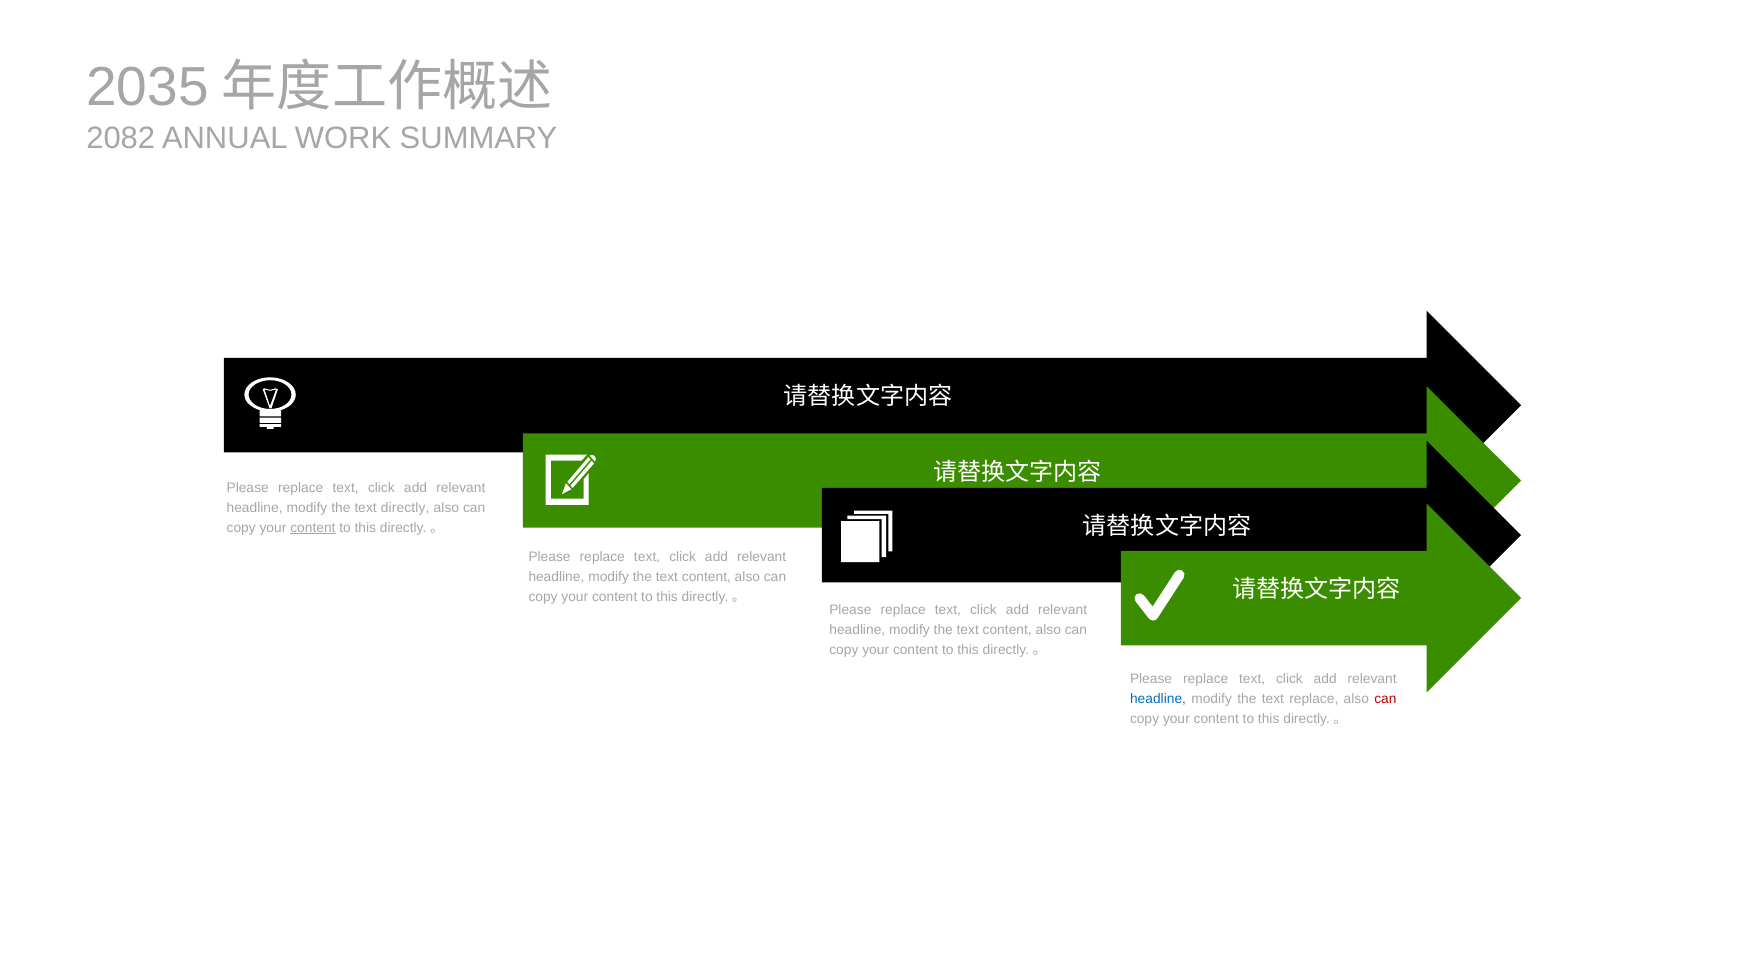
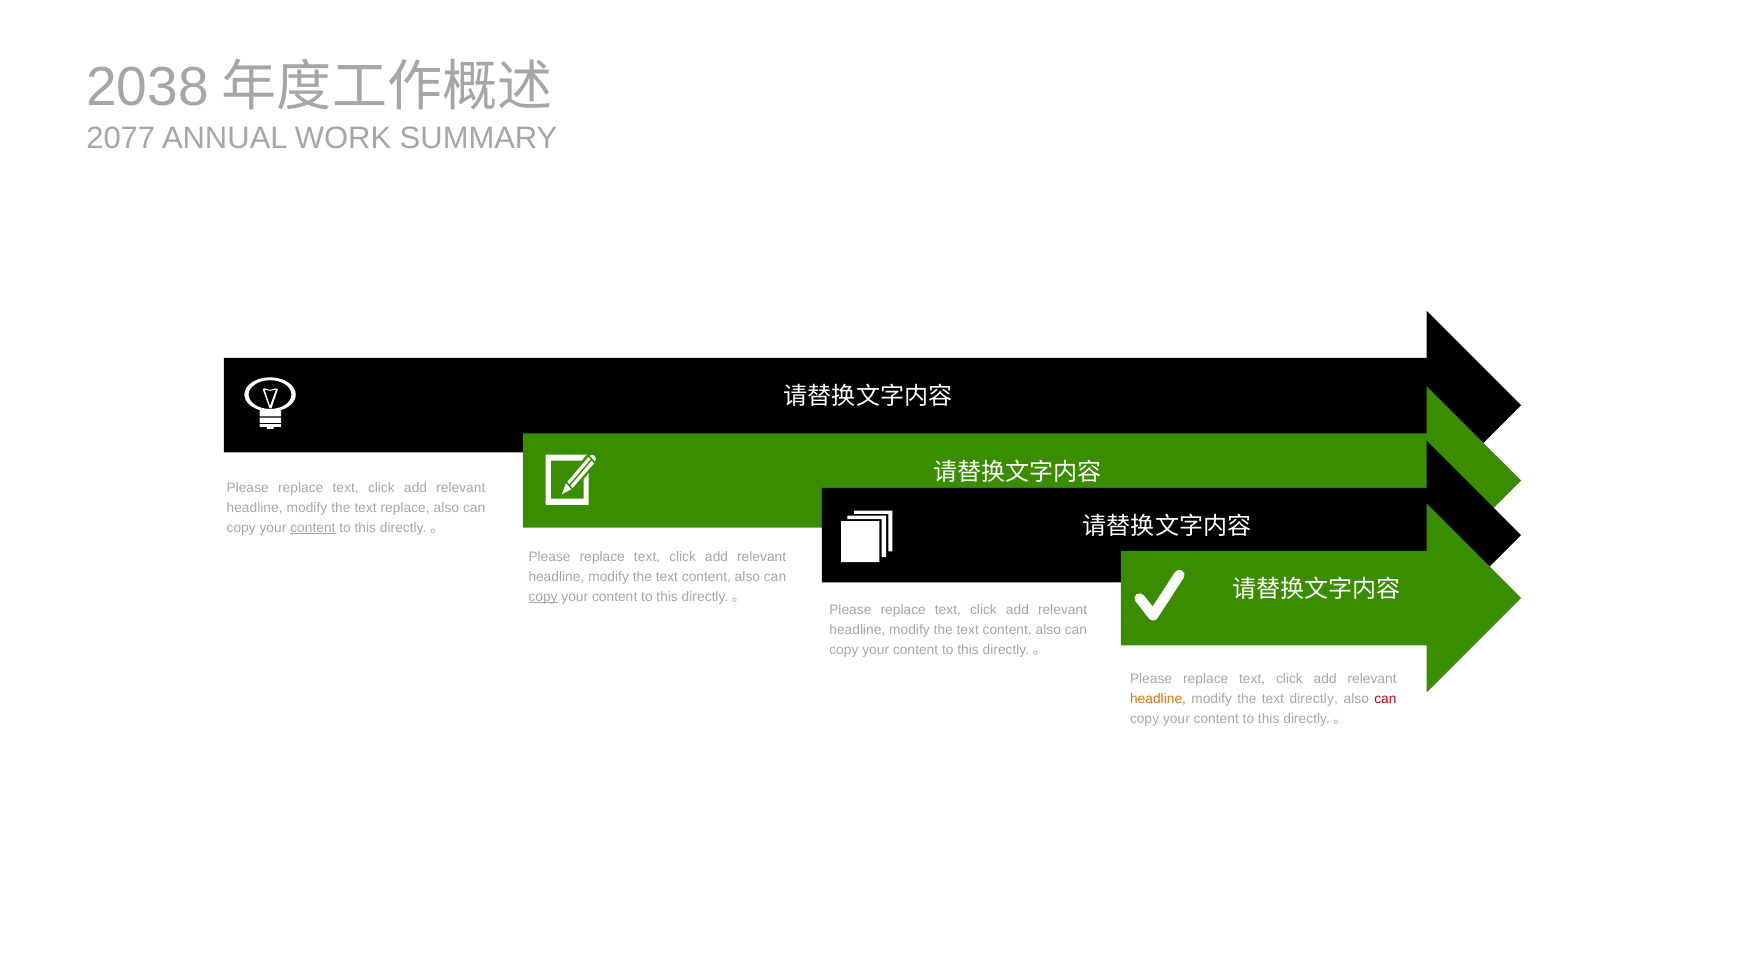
2035: 2035 -> 2038 (148, 88)
2082: 2082 -> 2077 (121, 139)
text directly: directly -> replace (405, 508)
copy underline: none -> present (543, 597)
headline colour: blue -> orange (1158, 699)
text replace: replace -> directly (1314, 699)
